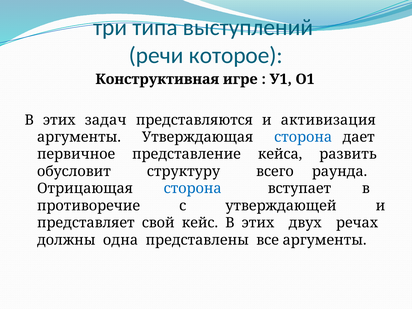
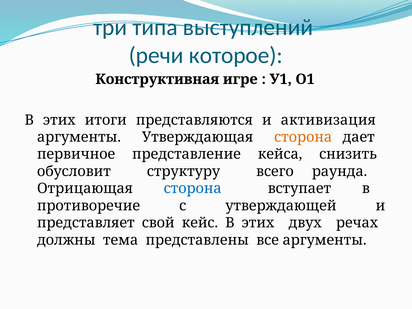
задач: задач -> итоги (106, 120)
сторона colour: blue -> orange (303, 137)
развить: развить -> снизить (348, 154)
одна: одна -> тема (121, 240)
